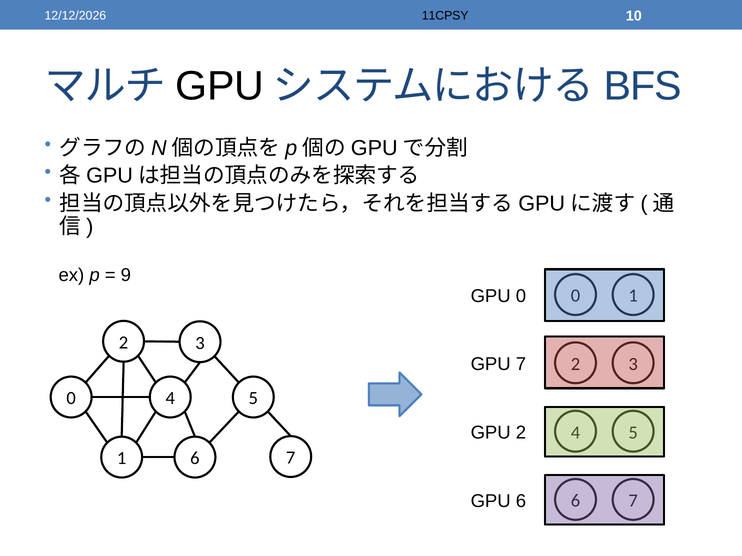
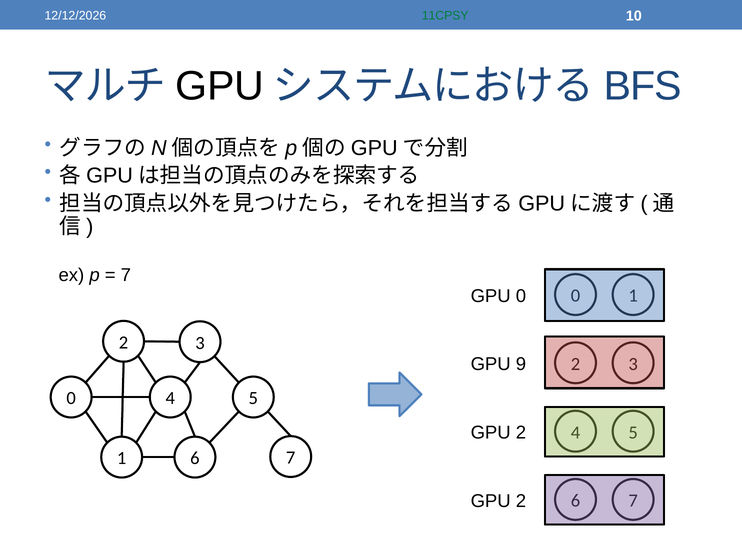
11CPSY colour: black -> green (445, 16)
9: 9 -> 7 (126, 275)
GPU 7: 7 -> 9 (521, 365)
6: 6 -> 2 (521, 501)
